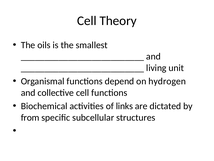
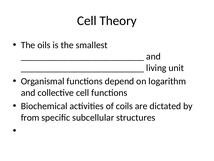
hydrogen: hydrogen -> logarithm (167, 81)
links: links -> coils (124, 106)
